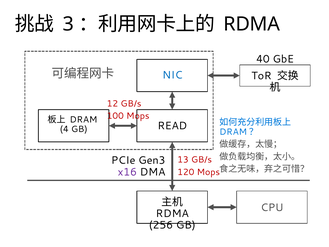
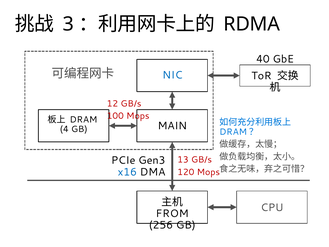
READ: READ -> MAIN (172, 126)
x16 colour: purple -> blue (127, 172)
RDMA: RDMA -> FROM (172, 213)
